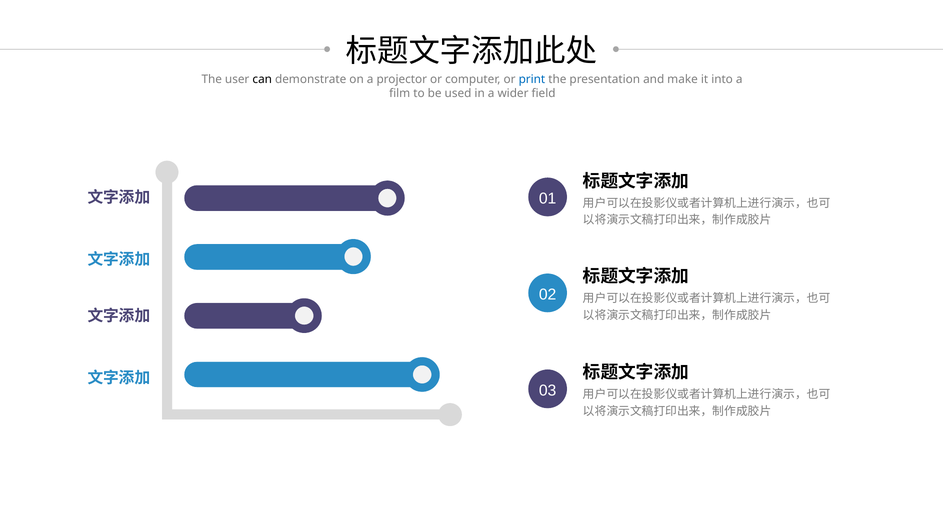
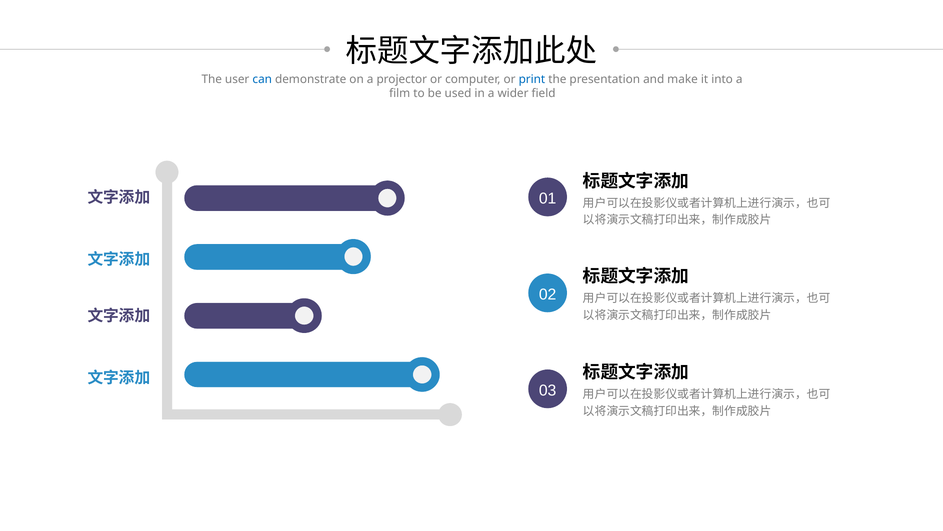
can colour: black -> blue (262, 79)
